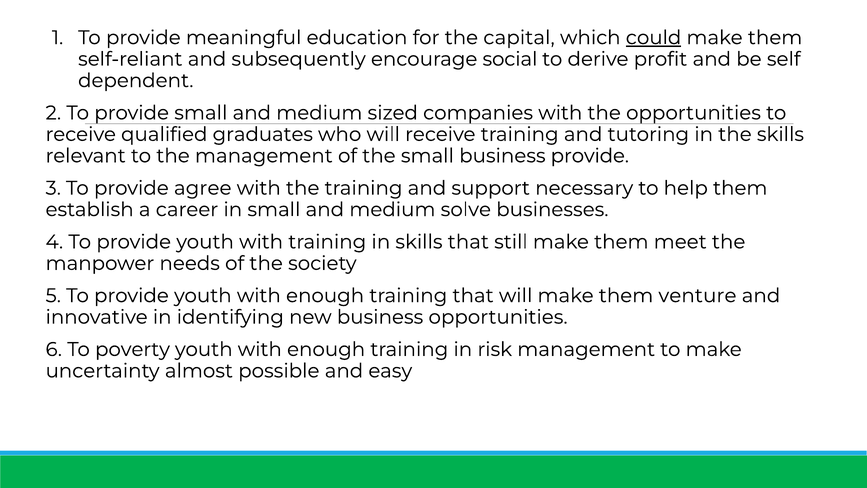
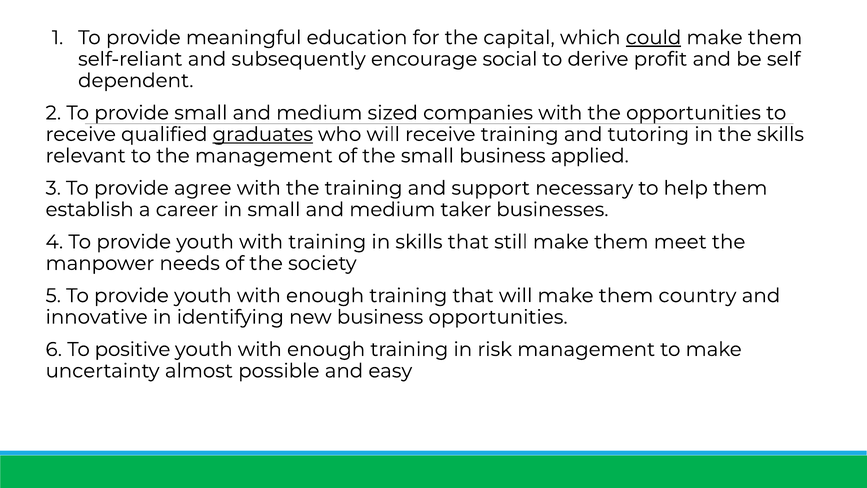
graduates underline: none -> present (263, 134)
business provide: provide -> applied (590, 156)
solve: solve -> taker (466, 209)
venture: venture -> country (697, 295)
poverty: poverty -> positive (133, 349)
